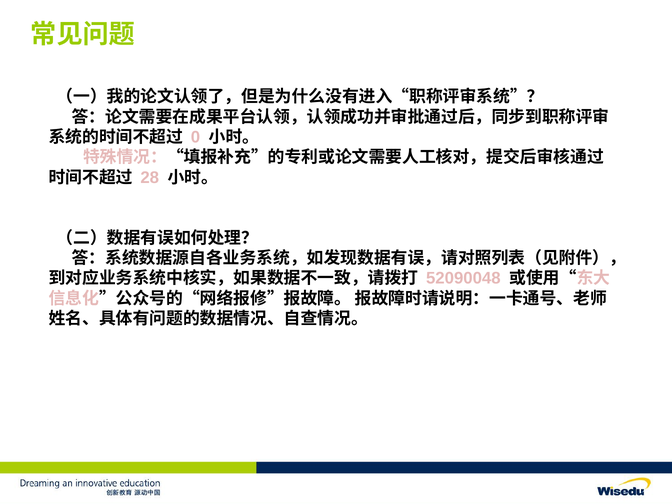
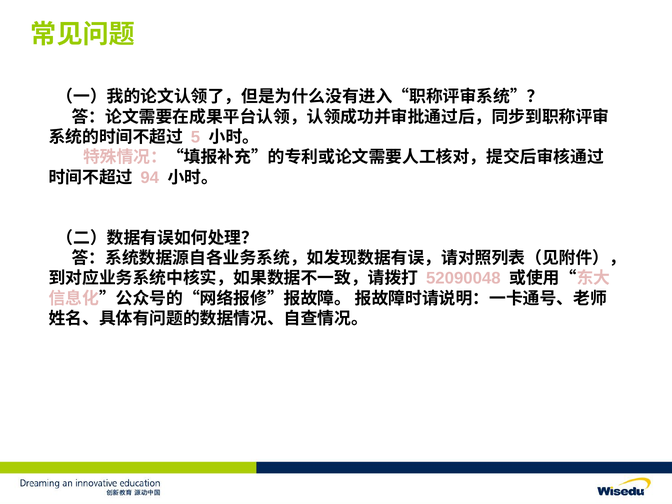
0: 0 -> 5 (196, 137)
28: 28 -> 94 (150, 178)
